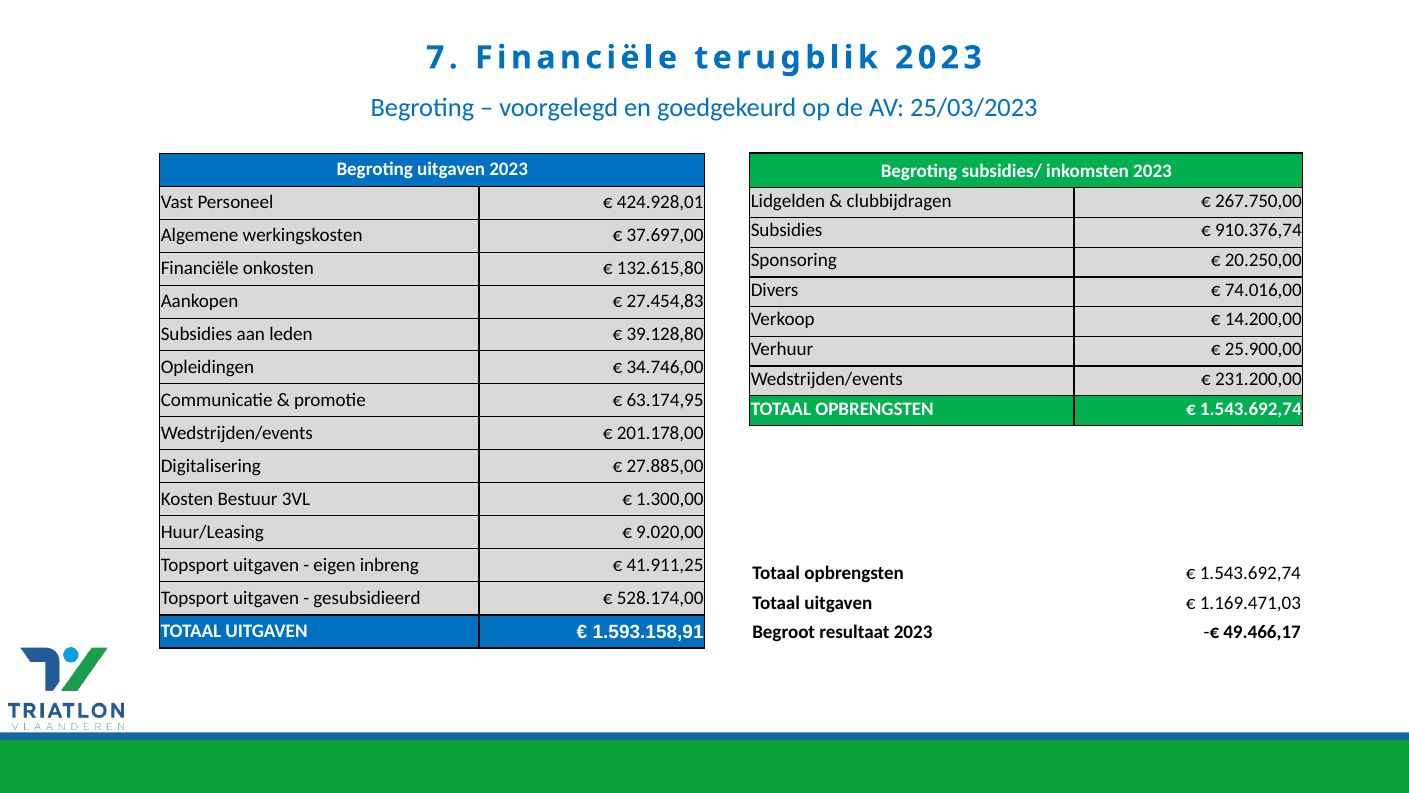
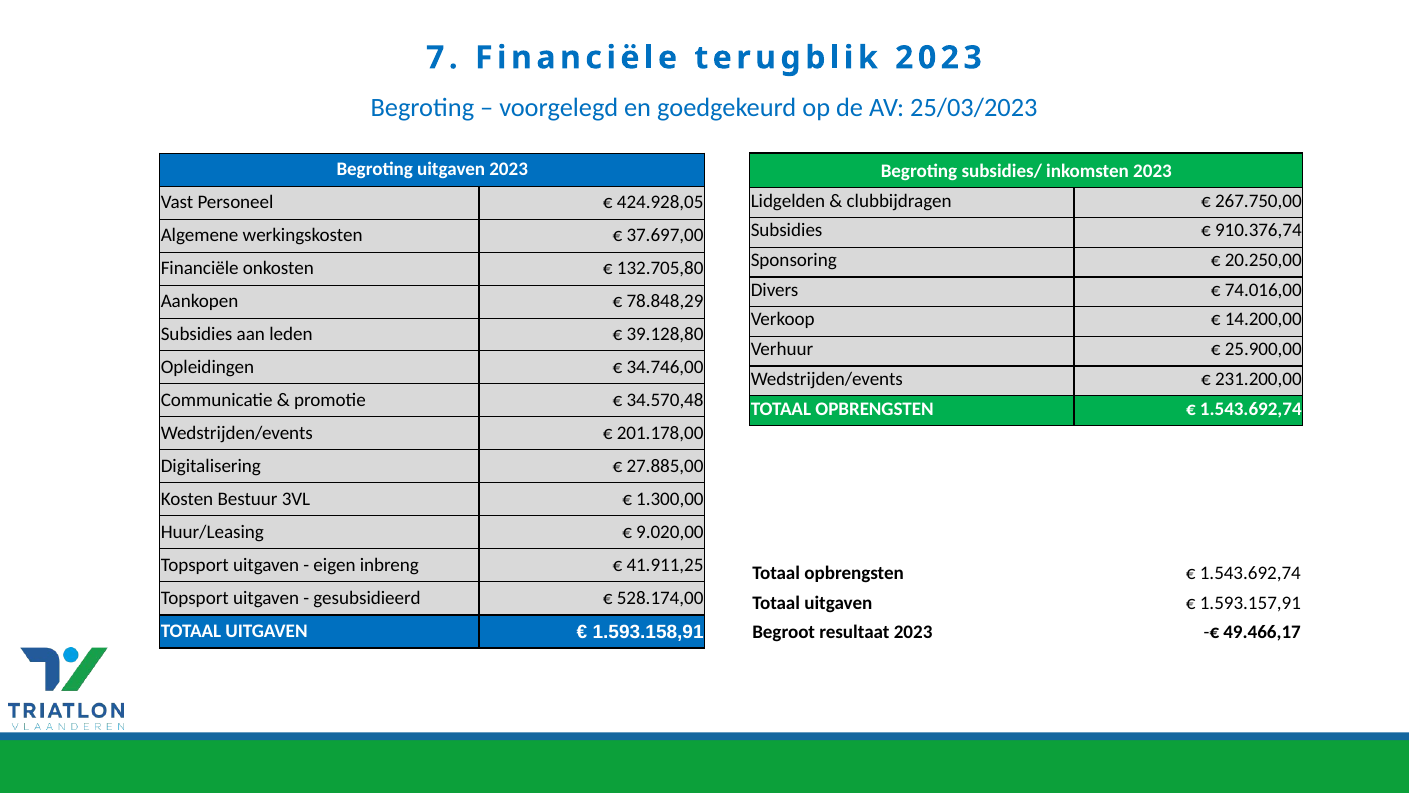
424.928,01: 424.928,01 -> 424.928,05 (660, 203)
132.615,80: 132.615,80 -> 132.705,80 (660, 268)
27.454,83: 27.454,83 -> 78.848,29 (665, 301)
63.174,95: 63.174,95 -> 34.570,48 (665, 400)
1.169.471,03: 1.169.471,03 -> 1.593.157,91 (1250, 602)
